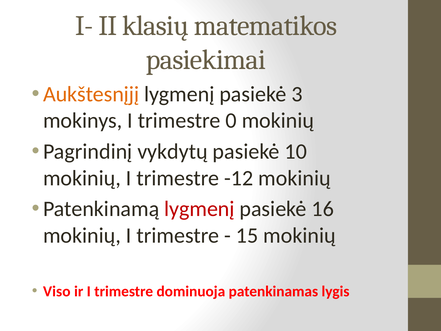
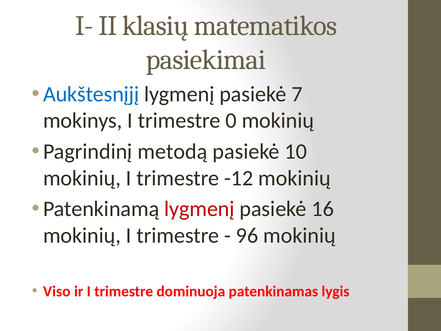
Aukštesnįjį colour: orange -> blue (91, 94)
3: 3 -> 7 (297, 94)
vykdytų: vykdytų -> metodą (172, 151)
15: 15 -> 96 (247, 235)
